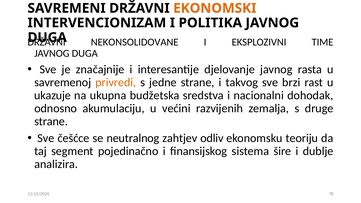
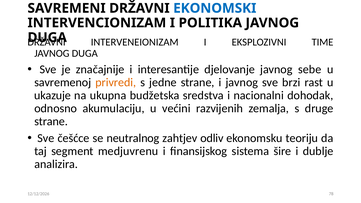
EKONOMSKI colour: orange -> blue (215, 8)
NEKONSOLIDOVANE: NEKONSOLIDOVANE -> INTERVENEIONIZAM (135, 42)
rasta: rasta -> sebe (310, 69)
i takvog: takvog -> javnog (242, 82)
pojedinačno: pojedinačno -> medjuvrenu (128, 151)
